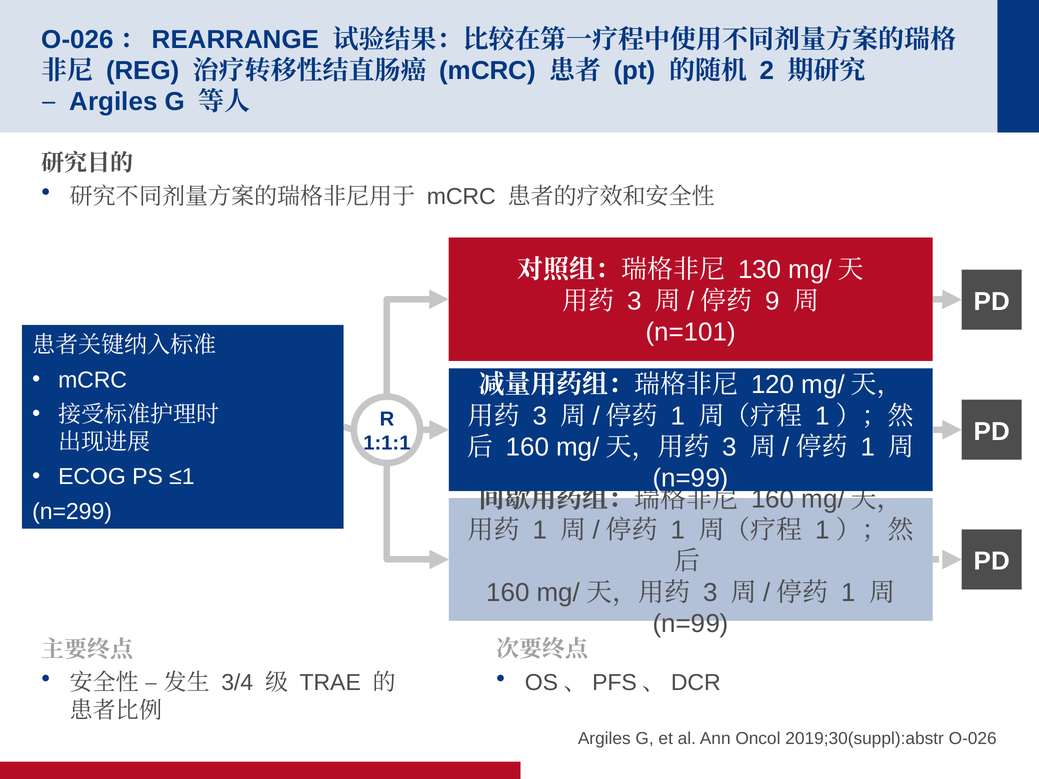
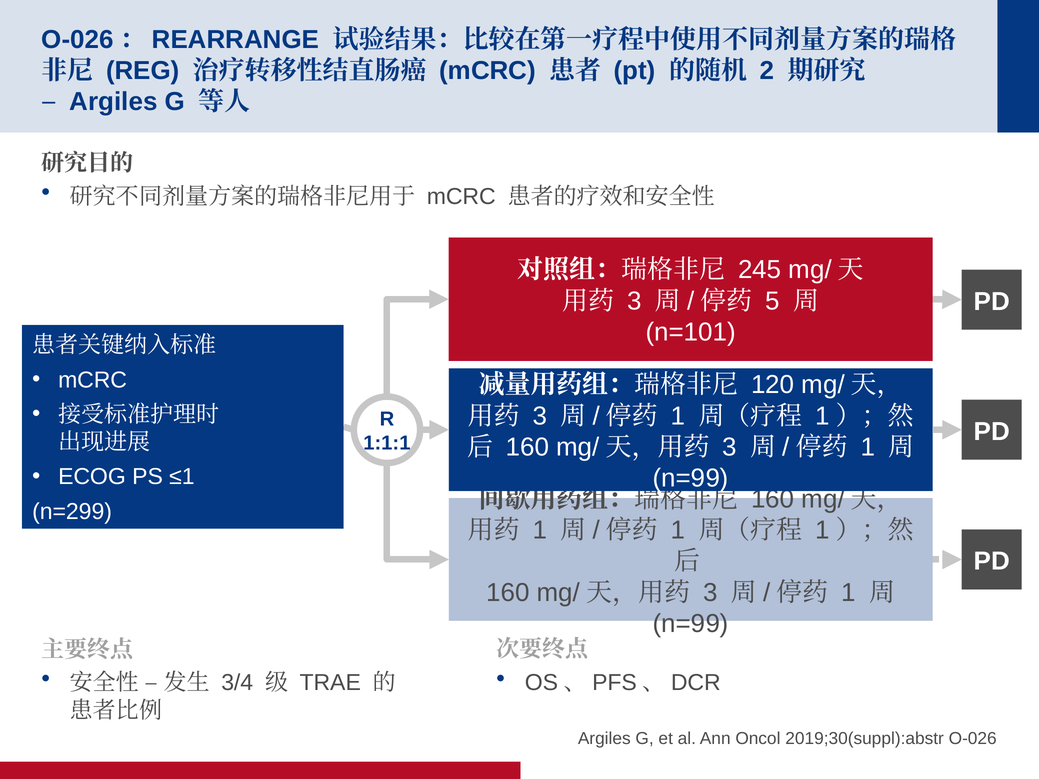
130: 130 -> 245 (760, 270)
9: 9 -> 5 (772, 301)
